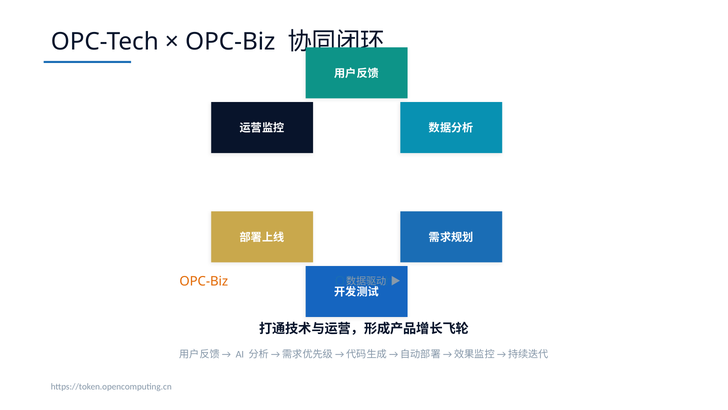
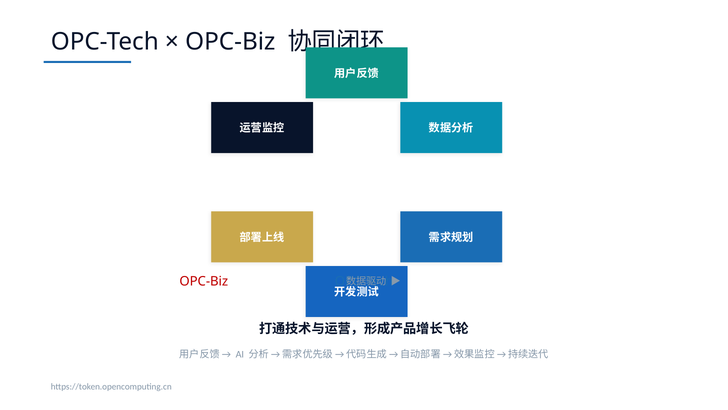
OPC-Biz colour: orange -> red (204, 281)
